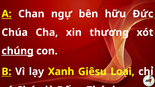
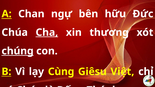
Cha underline: none -> present (47, 32)
Xanh: Xanh -> Cùng (61, 72)
Loại: Loại -> Việt (122, 72)
